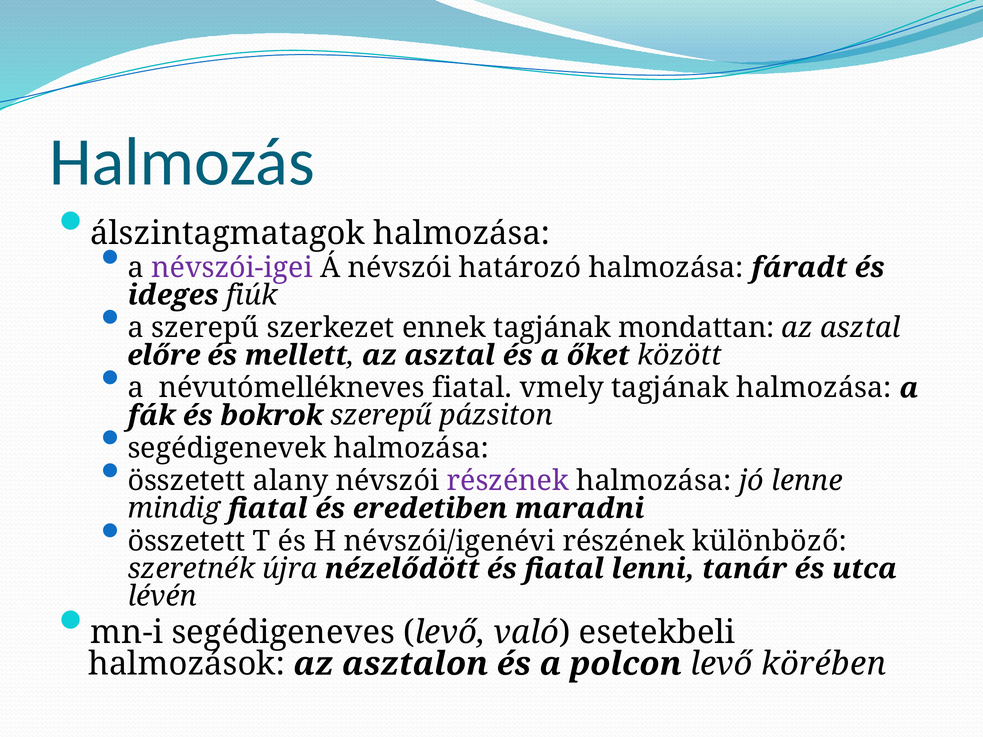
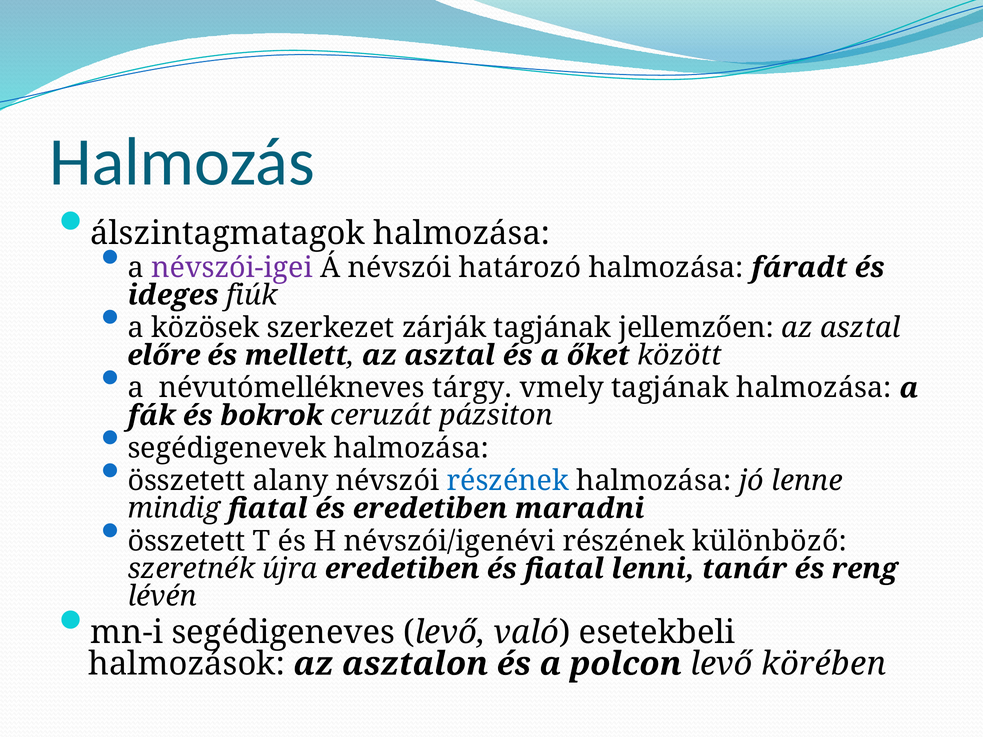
a szerepű: szerepű -> közösek (205, 328)
ennek: ennek -> zárják (444, 328)
mondattan: mondattan -> jellemzően (696, 328)
névutómellékneves fiatal: fiatal -> tárgy (472, 388)
bokrok szerepű: szerepű -> ceruzát (381, 416)
részének colour: purple -> blue (508, 481)
újra nézelődött: nézelődött -> eredetiben (402, 569)
utca: utca -> reng (865, 569)
